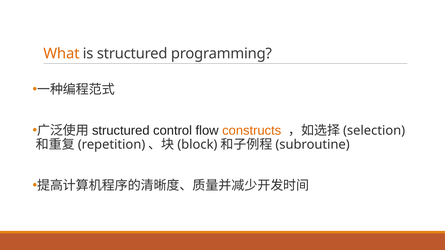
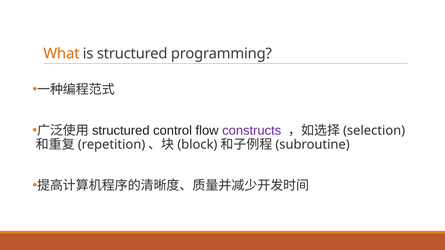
constructs colour: orange -> purple (252, 131)
